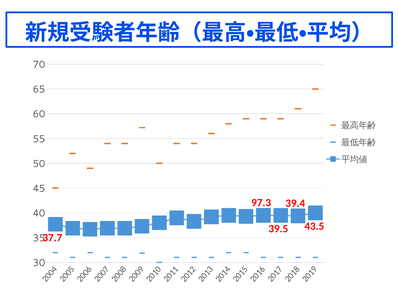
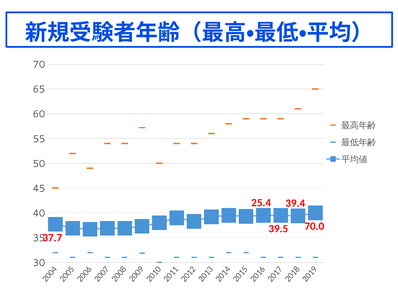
97.3: 97.3 -> 25.4 (261, 202)
43.5: 43.5 -> 70.0 (314, 226)
